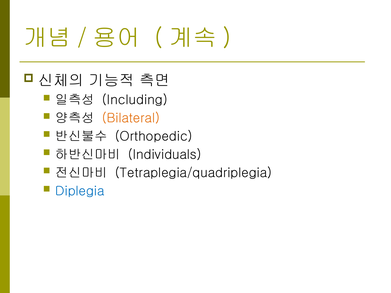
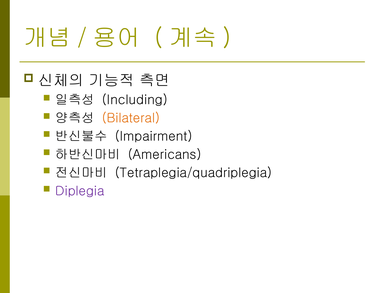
Orthopedic: Orthopedic -> Impairment (154, 136)
Individuals: Individuals -> Americans (165, 155)
Diplegia colour: blue -> purple (80, 191)
